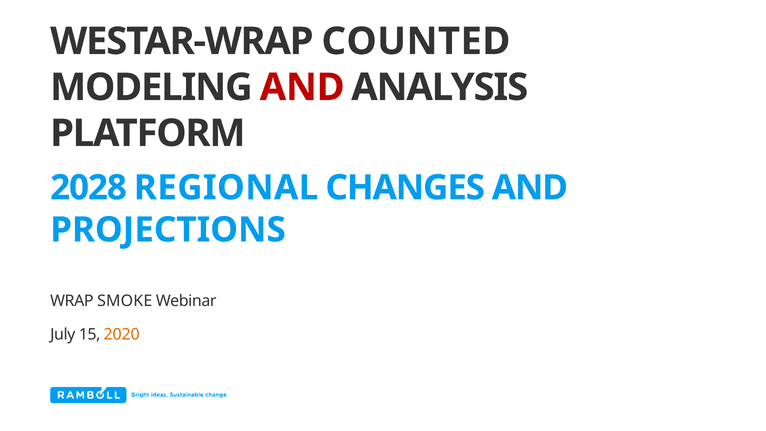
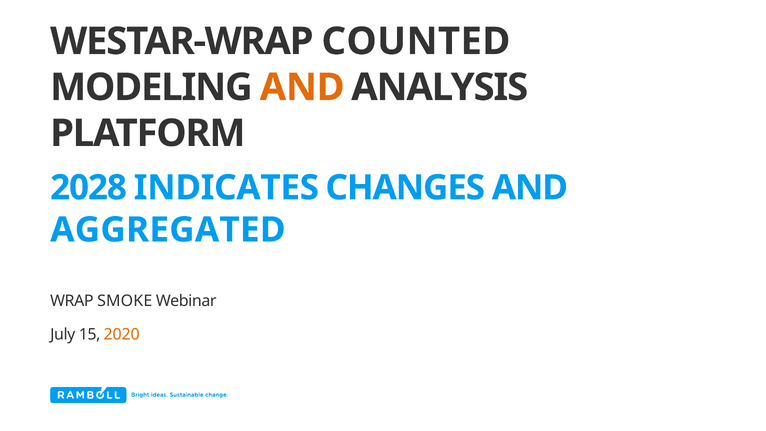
AND colour: red -> orange (302, 87)
REGIONAL: REGIONAL -> INDICATES (226, 188)
PROJECTIONS: PROJECTIONS -> AGGREGATED (168, 230)
